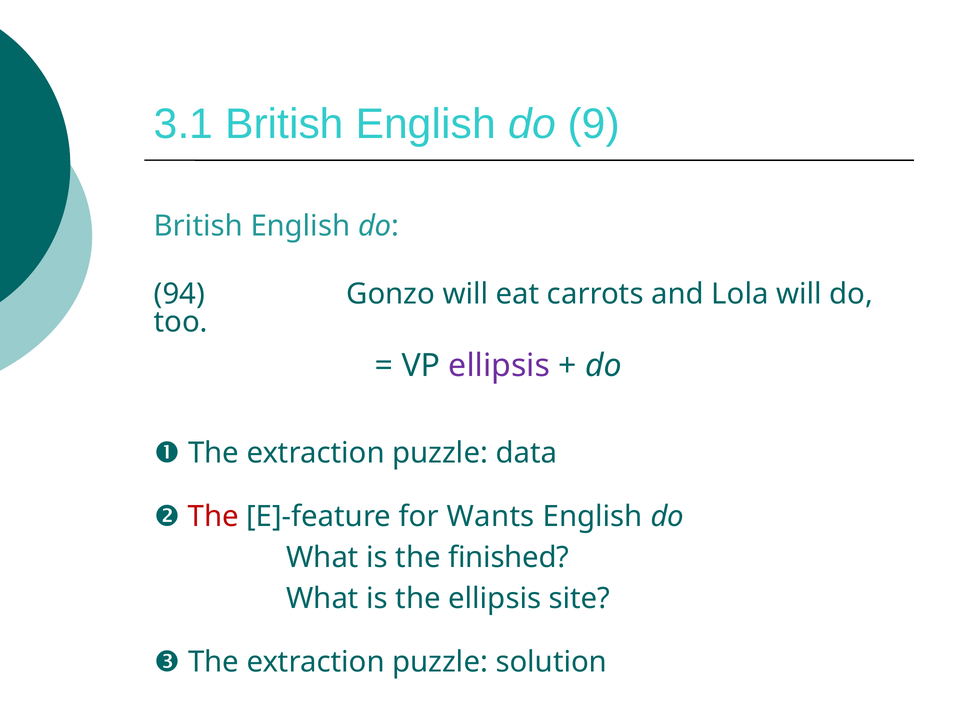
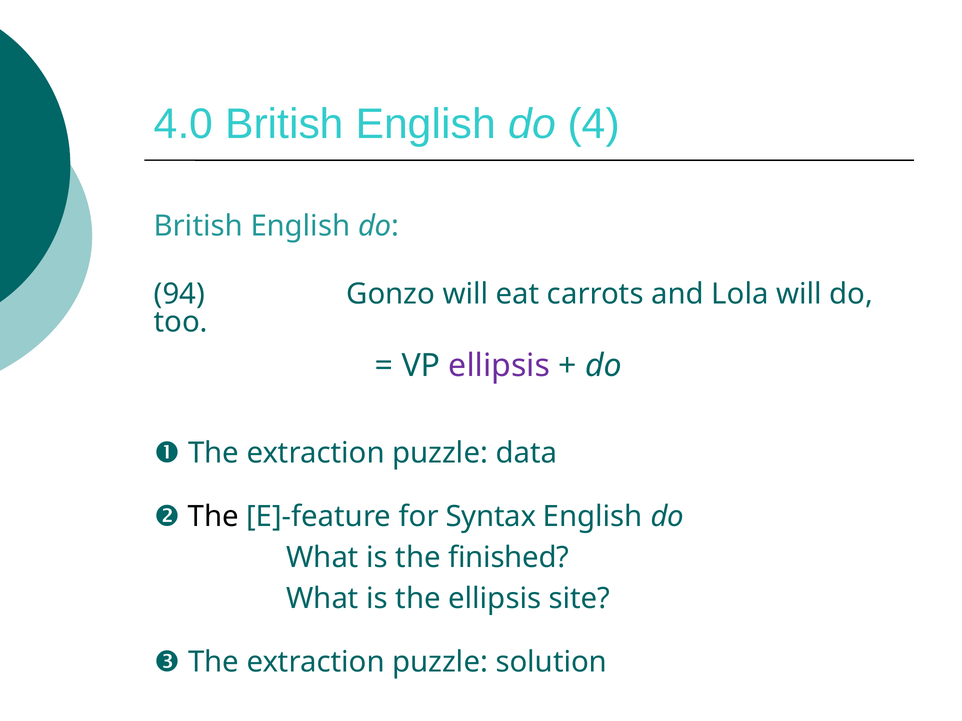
3.1: 3.1 -> 4.0 (183, 124)
9: 9 -> 4 (594, 124)
The colour: red -> black (213, 517)
Wants: Wants -> Syntax (491, 517)
